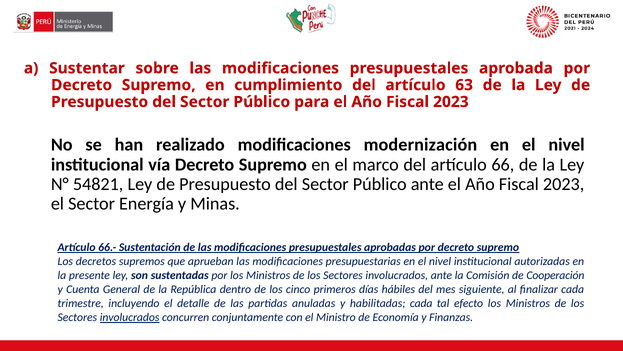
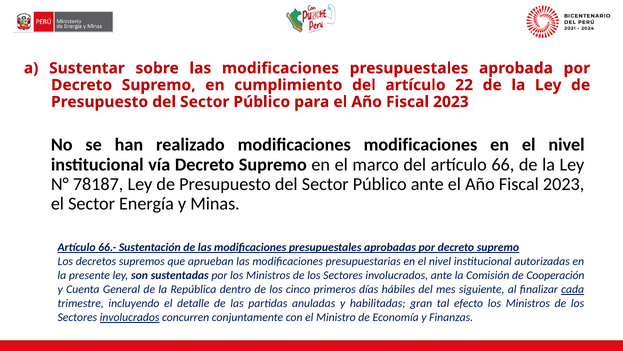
63: 63 -> 22 (464, 85)
modificaciones modernización: modernización -> modificaciones (420, 145)
54821: 54821 -> 78187 (98, 184)
cada underline: none -> present (573, 289)
habilitadas cada: cada -> gran (421, 303)
